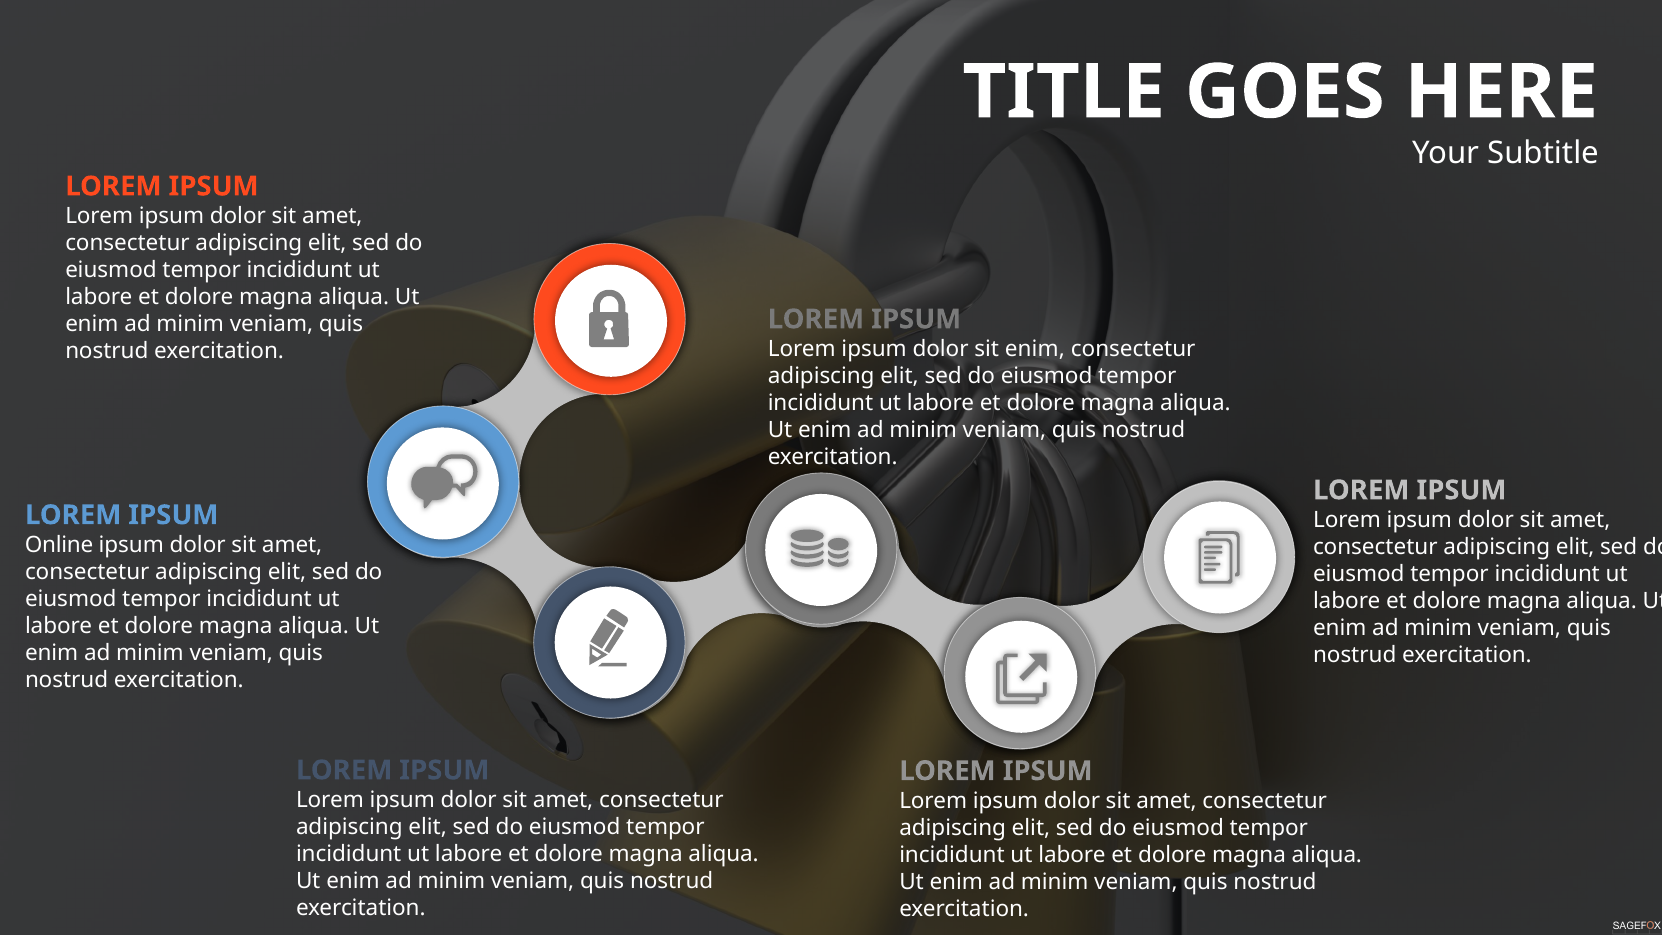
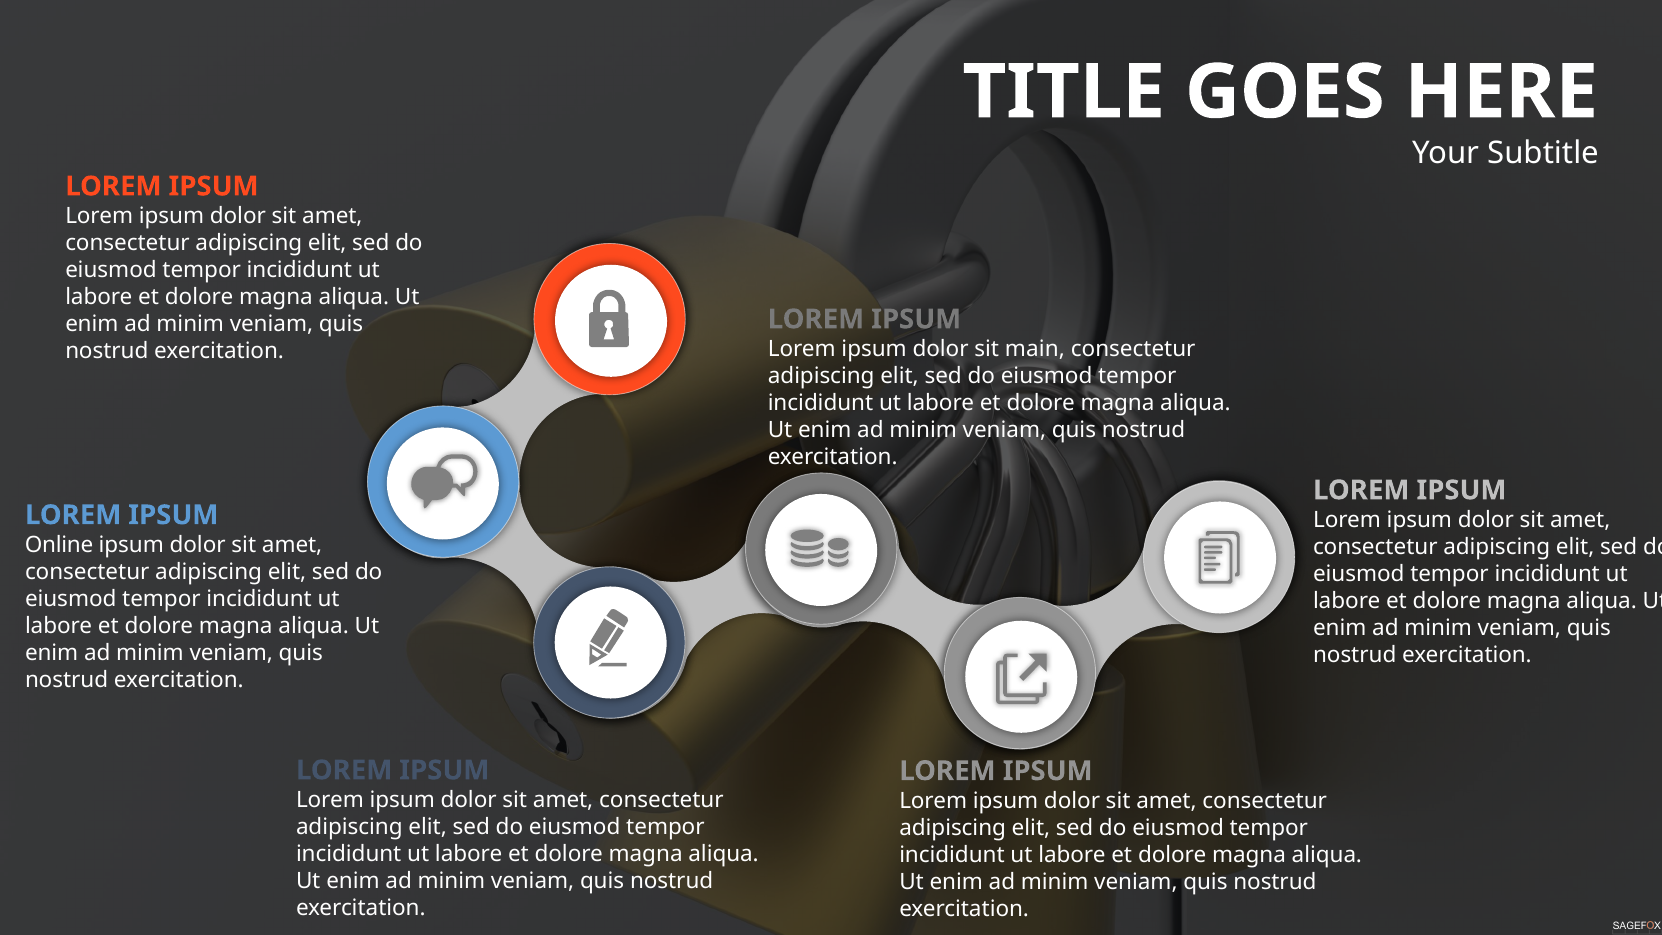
sit enim: enim -> main (1035, 349)
